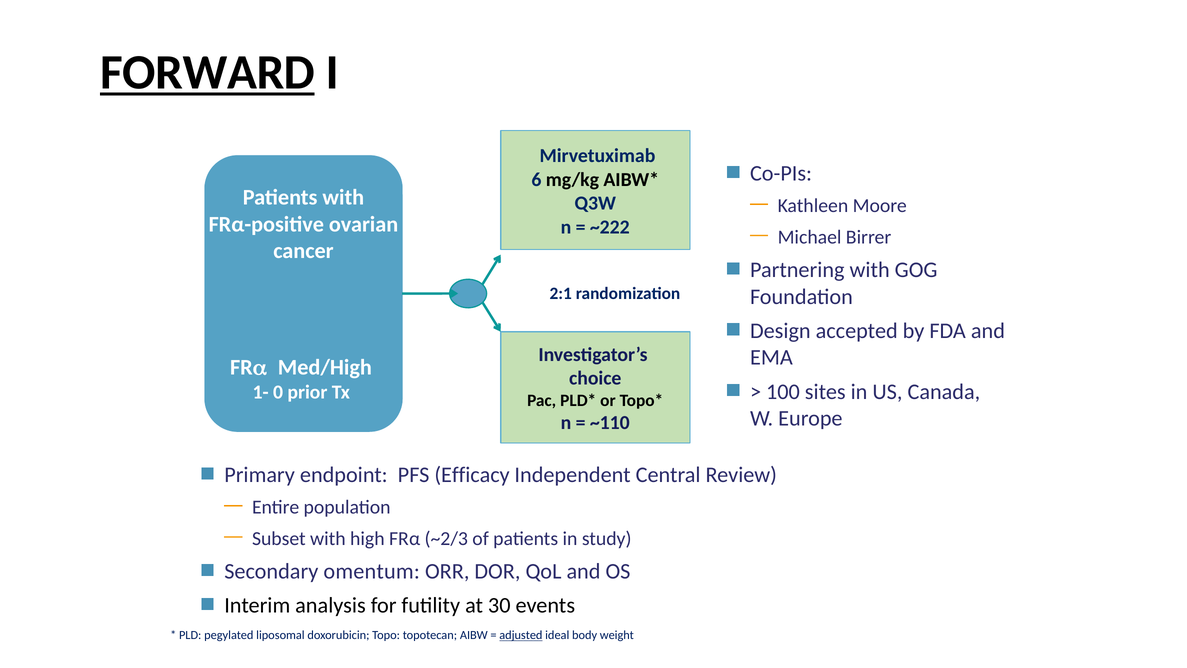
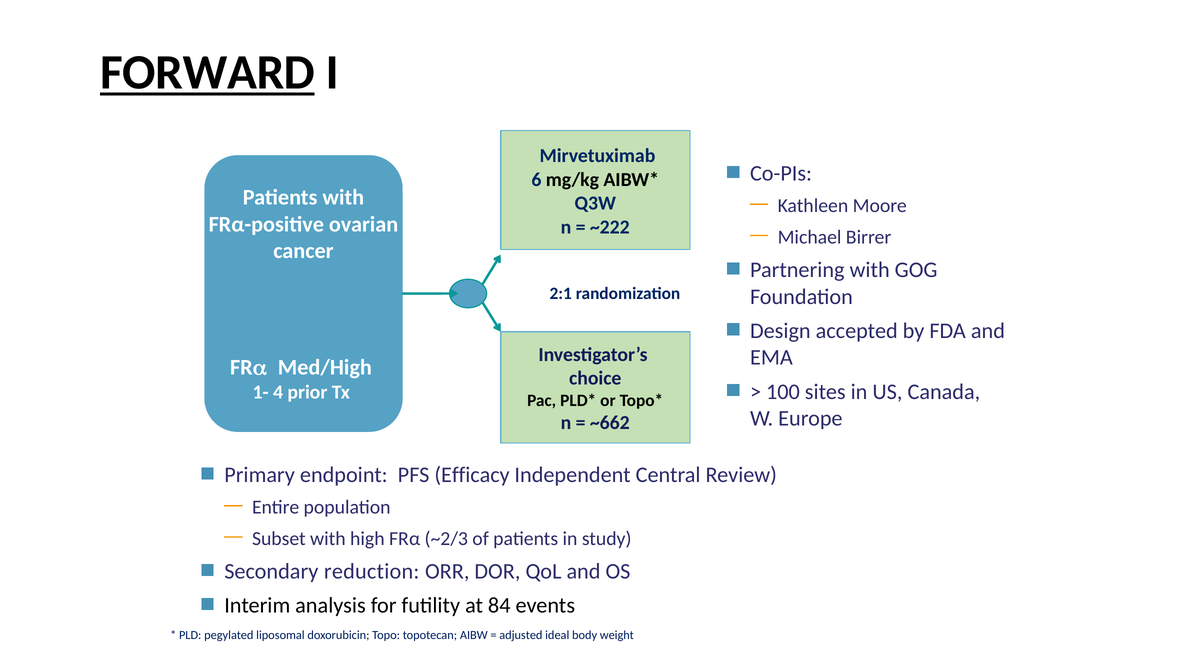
0: 0 -> 4 (278, 392)
~110: ~110 -> ~662 (610, 423)
omentum: omentum -> reduction (372, 571)
30: 30 -> 84 (499, 605)
adjusted underline: present -> none (521, 635)
